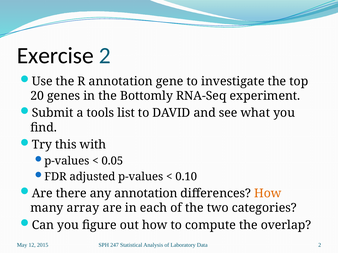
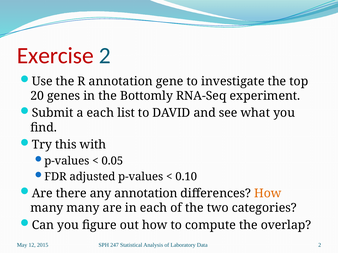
Exercise colour: black -> red (55, 56)
a tools: tools -> each (100, 113)
many array: array -> many (83, 208)
